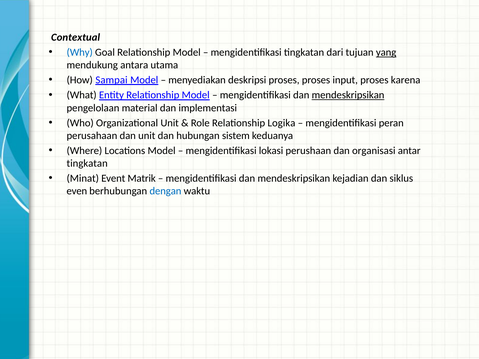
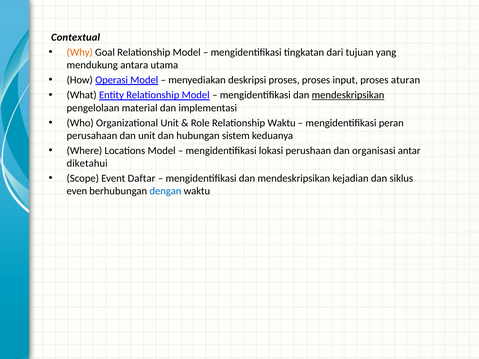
Why colour: blue -> orange (80, 52)
yang underline: present -> none (386, 52)
Sampai: Sampai -> Operasi (112, 80)
karena: karena -> aturan (406, 80)
Relationship Logika: Logika -> Waktu (282, 123)
tingkatan: tingkatan -> diketahui (87, 164)
Minat: Minat -> Scope (83, 178)
Matrik: Matrik -> Daftar (142, 178)
